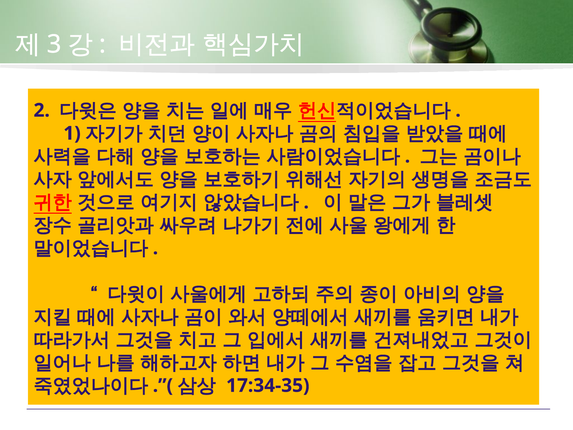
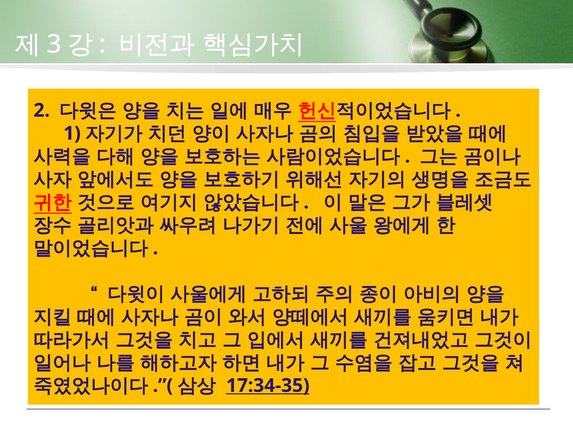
17:34-35 underline: none -> present (268, 385)
